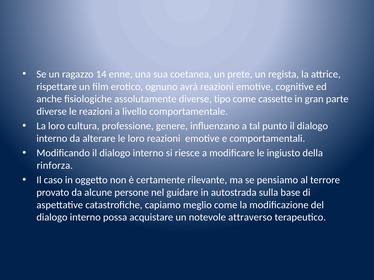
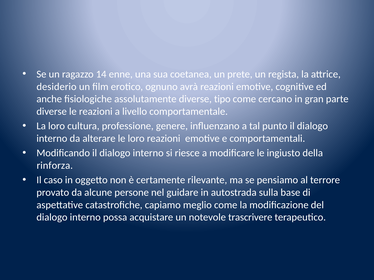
rispettare: rispettare -> desiderio (57, 87)
cassette: cassette -> cercano (275, 99)
attraverso: attraverso -> trascrivere (250, 218)
